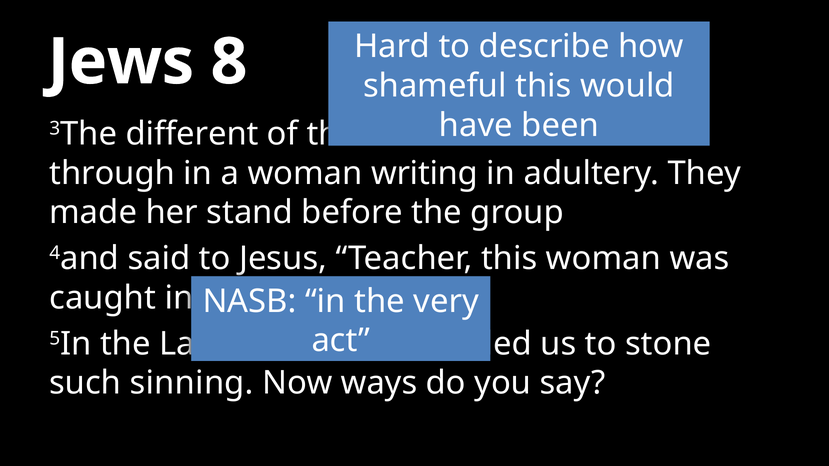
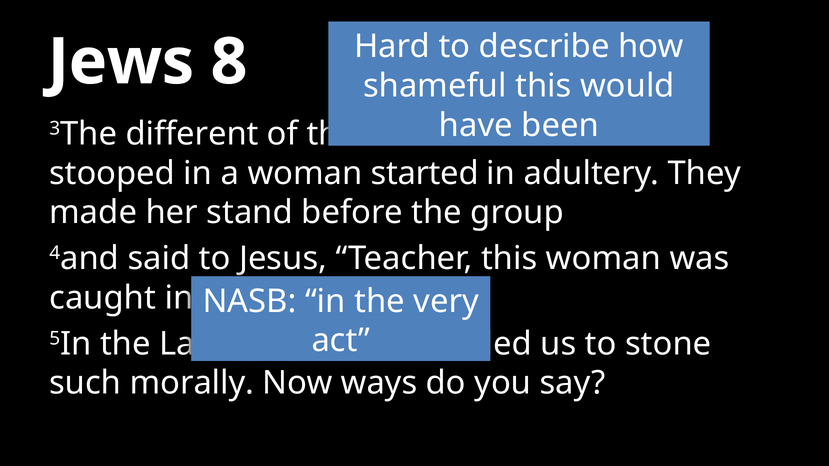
through: through -> stooped (112, 173)
writing: writing -> started (425, 173)
sinning: sinning -> morally (192, 383)
